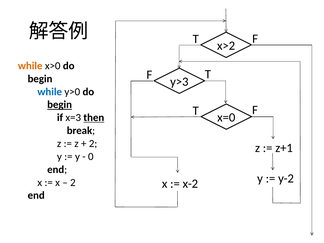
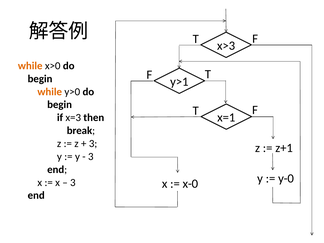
x>2: x>2 -> x>3 (226, 46)
y>3: y>3 -> y>1 (179, 82)
while colour: blue -> orange (50, 92)
begin underline: present -> none (60, 105)
x=0: x=0 -> x=1 (226, 118)
then underline: present -> none (94, 118)
2: 2 -> 3 (93, 144)
0: 0 -> 3 (91, 157)
y-2: y-2 -> y-0 (286, 178)
2: 2 -> 3 (73, 182)
x-2: x-2 -> x-0 (190, 184)
